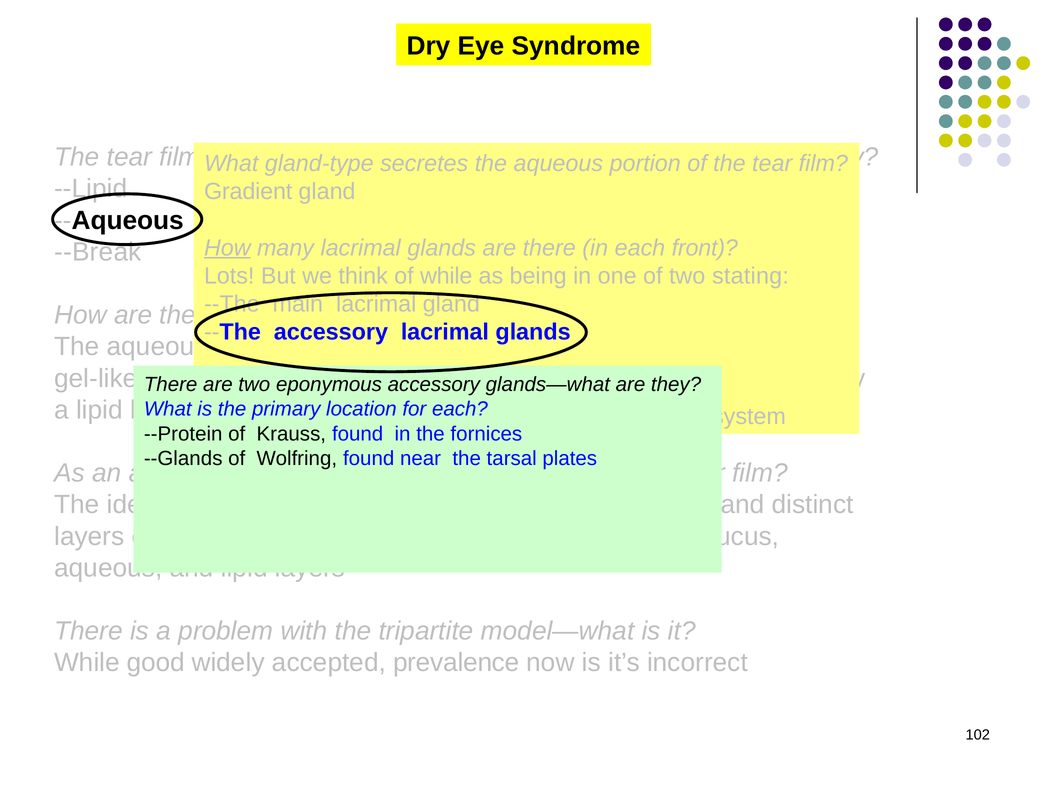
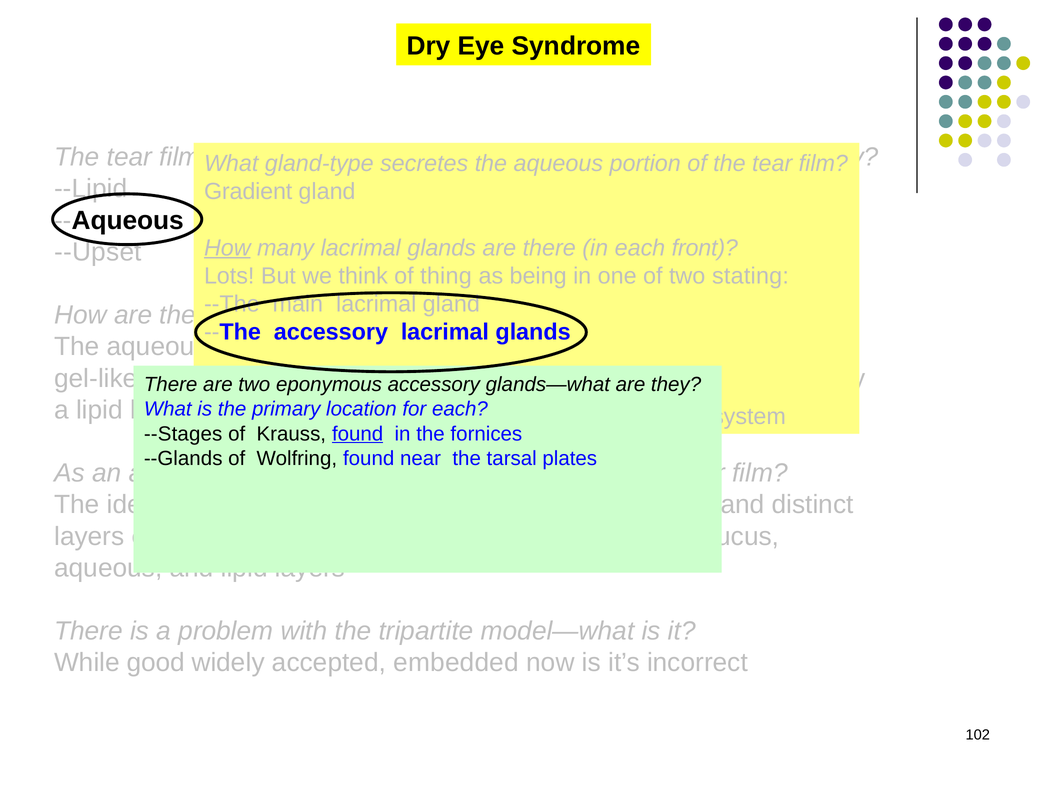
--Break: --Break -> --Upset (98, 252)
of while: while -> thing (446, 276)
--Protein: --Protein -> --Stages (183, 434)
found underline: none -> present (358, 434)
prevalence: prevalence -> embedded (456, 663)
